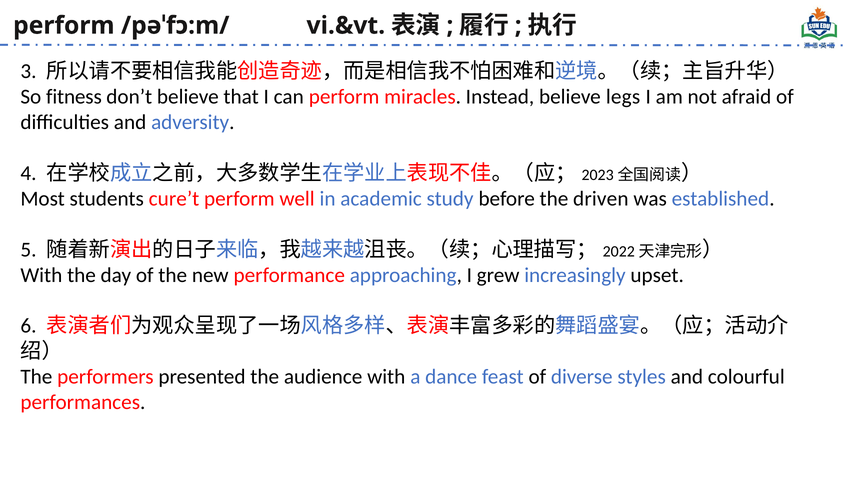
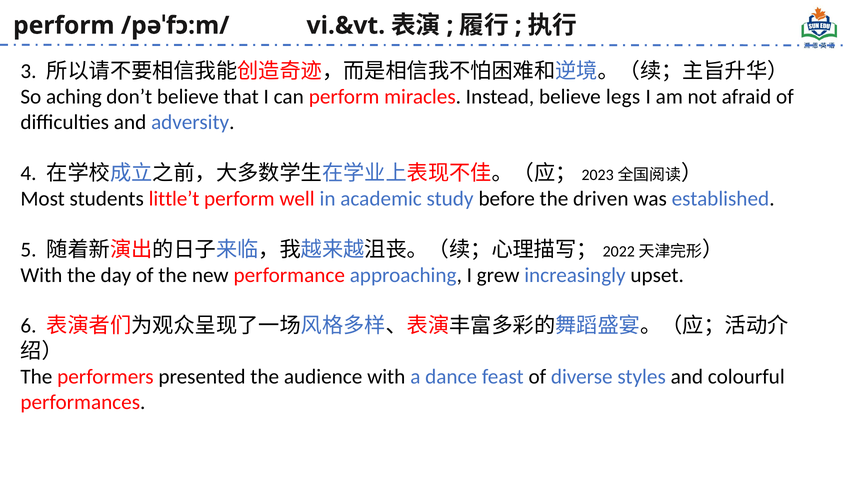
fitness: fitness -> aching (74, 97)
cure’t: cure’t -> little’t (174, 199)
